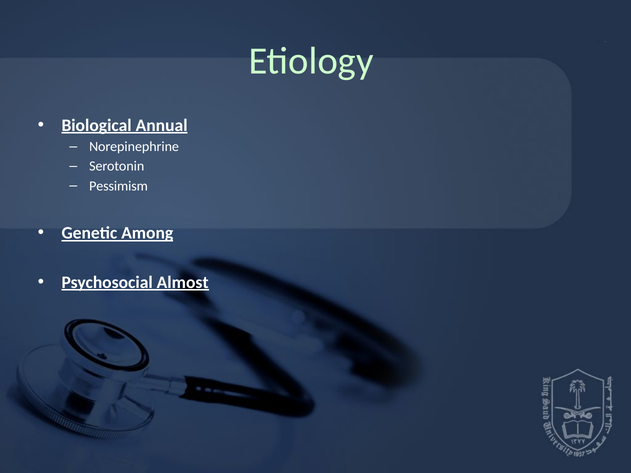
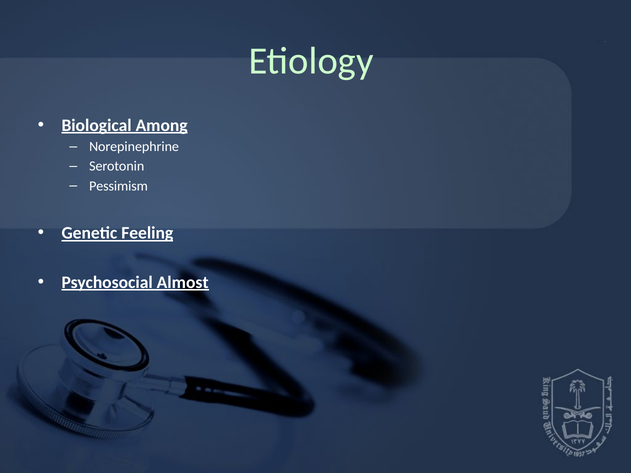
Annual: Annual -> Among (162, 125)
Among: Among -> Feeling (147, 233)
